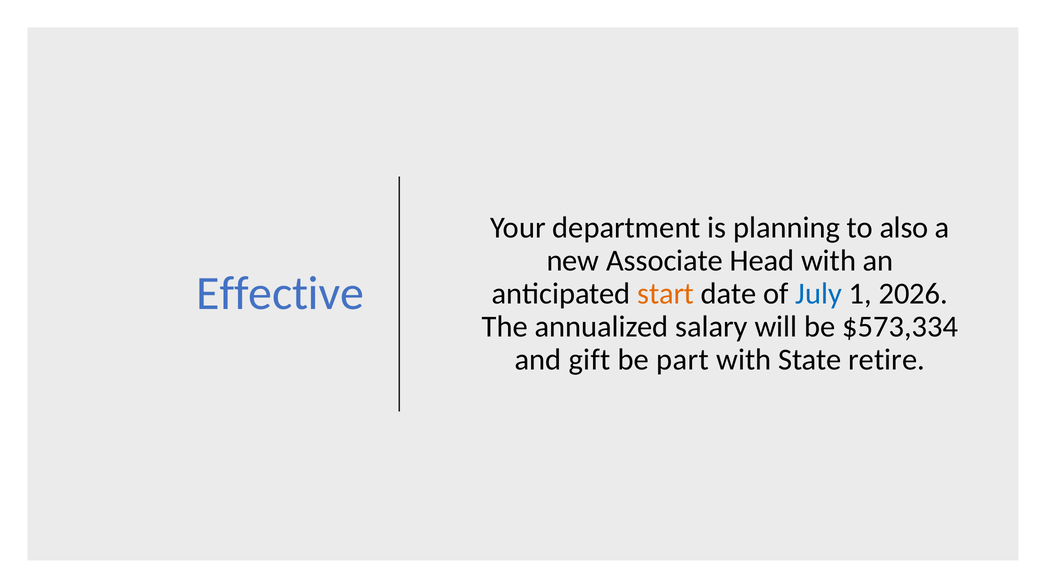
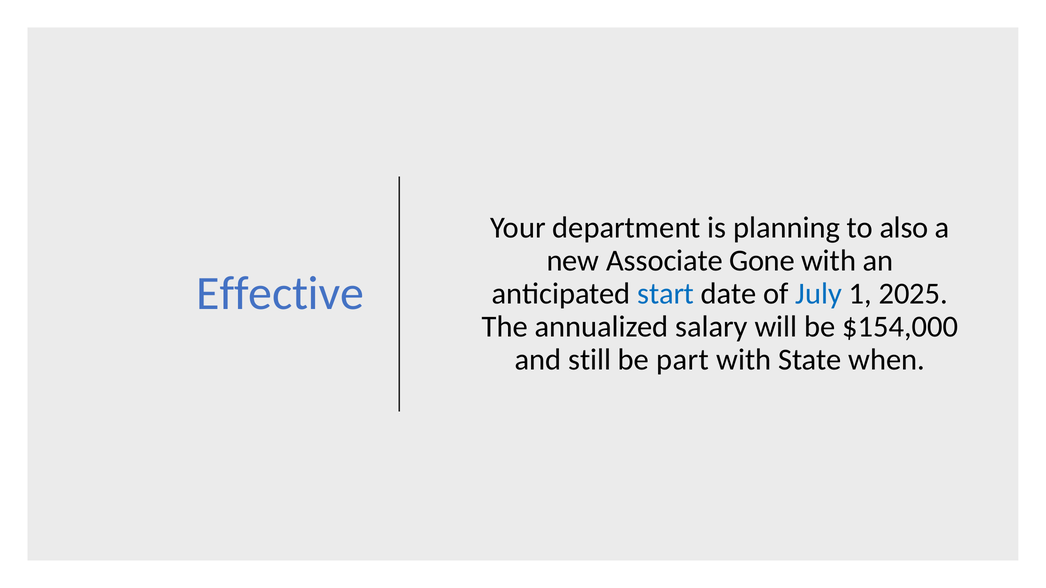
Head: Head -> Gone (762, 261)
start colour: orange -> blue (666, 294)
2026: 2026 -> 2025 (913, 294)
$573,334: $573,334 -> $154,000 (900, 327)
gift: gift -> still (590, 360)
retire: retire -> when (887, 360)
